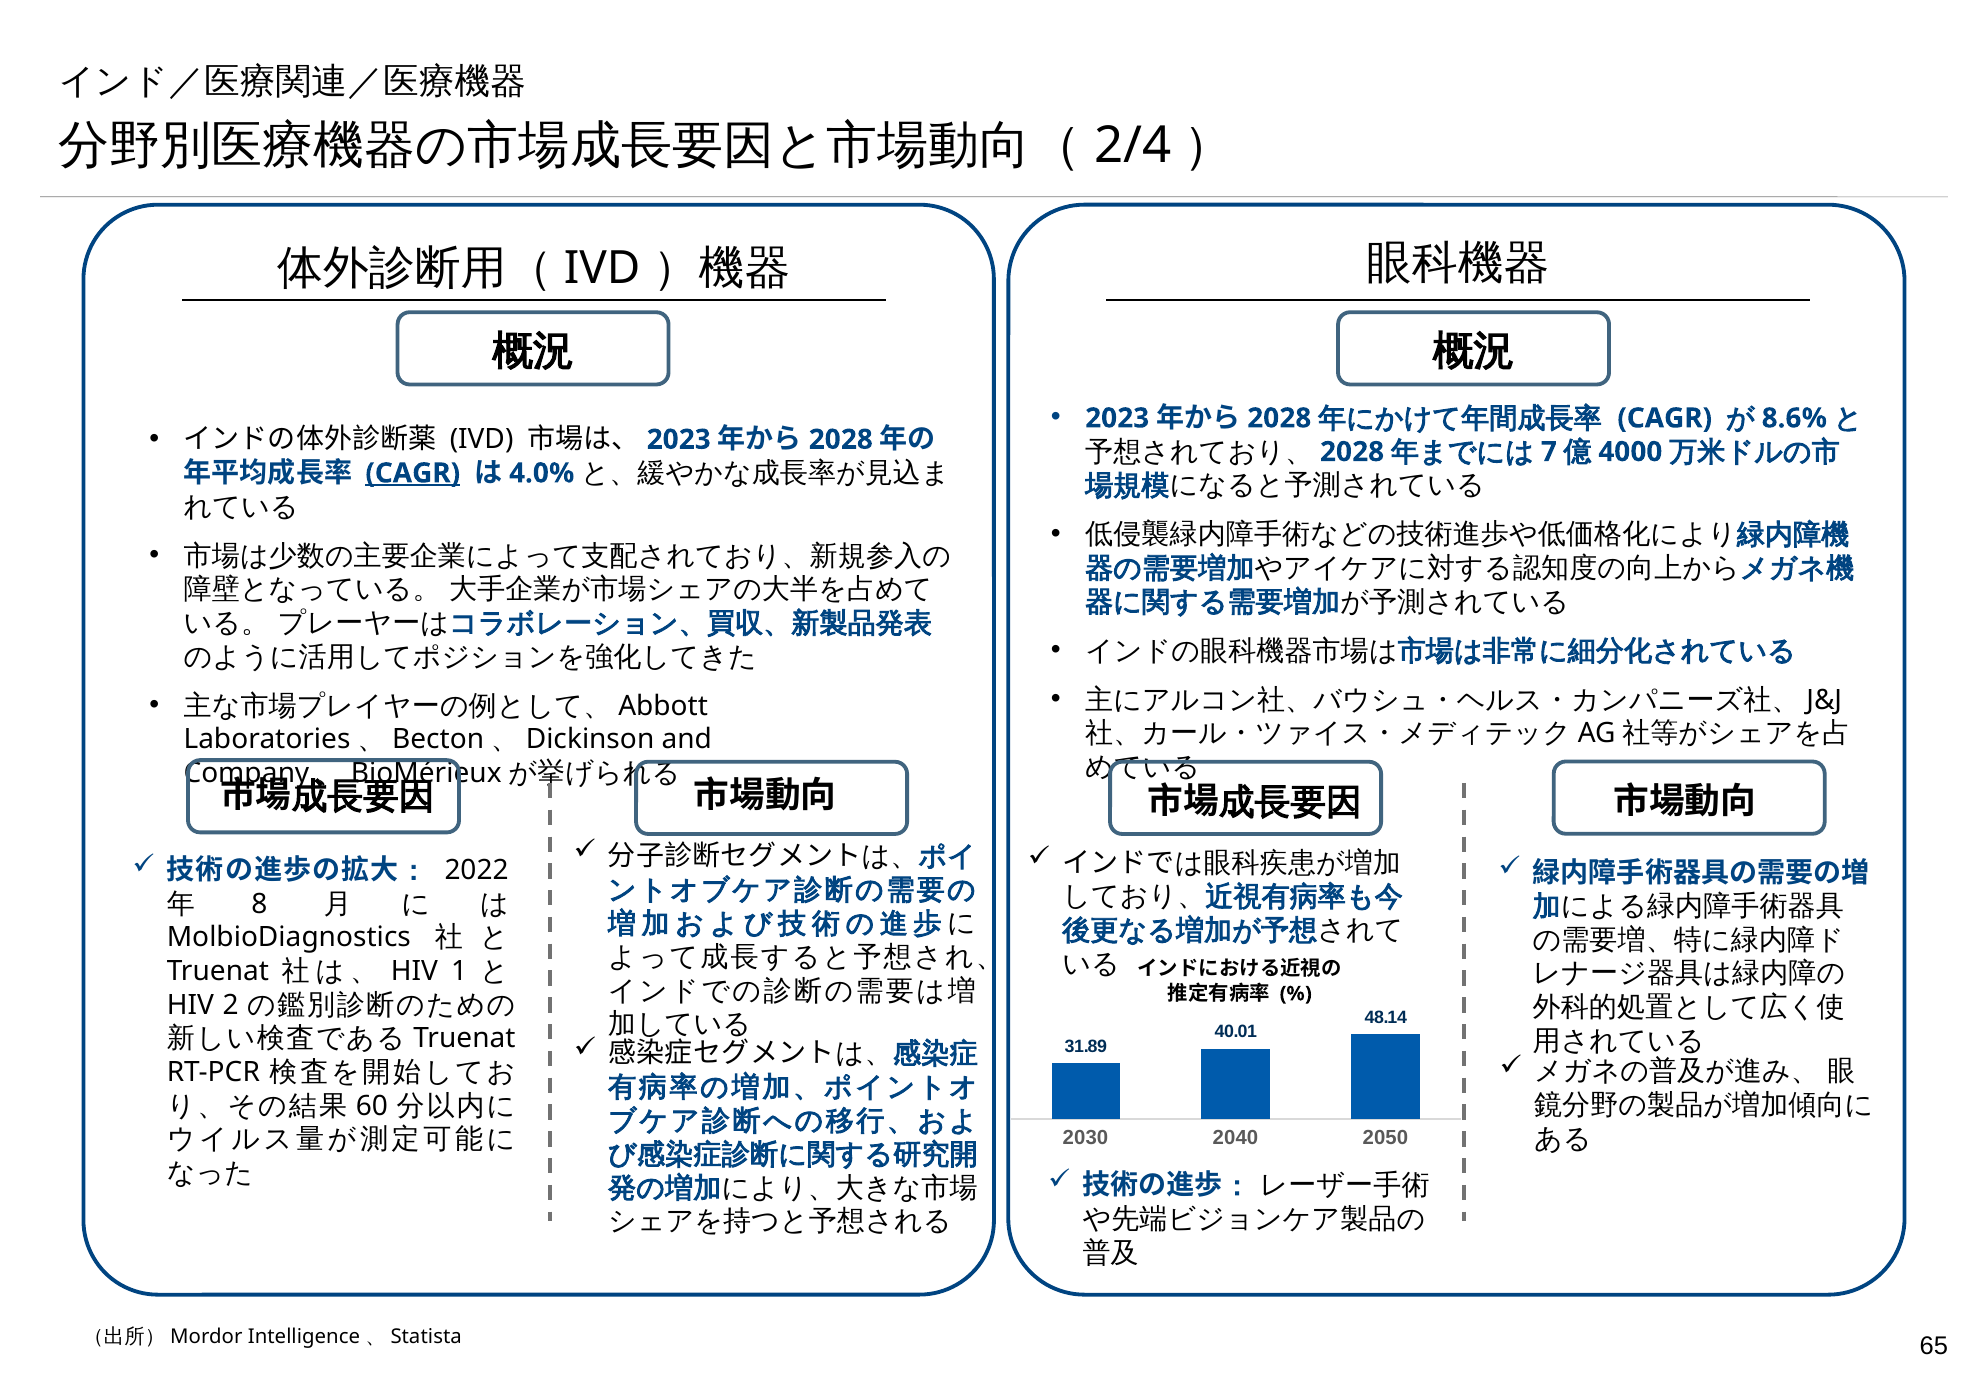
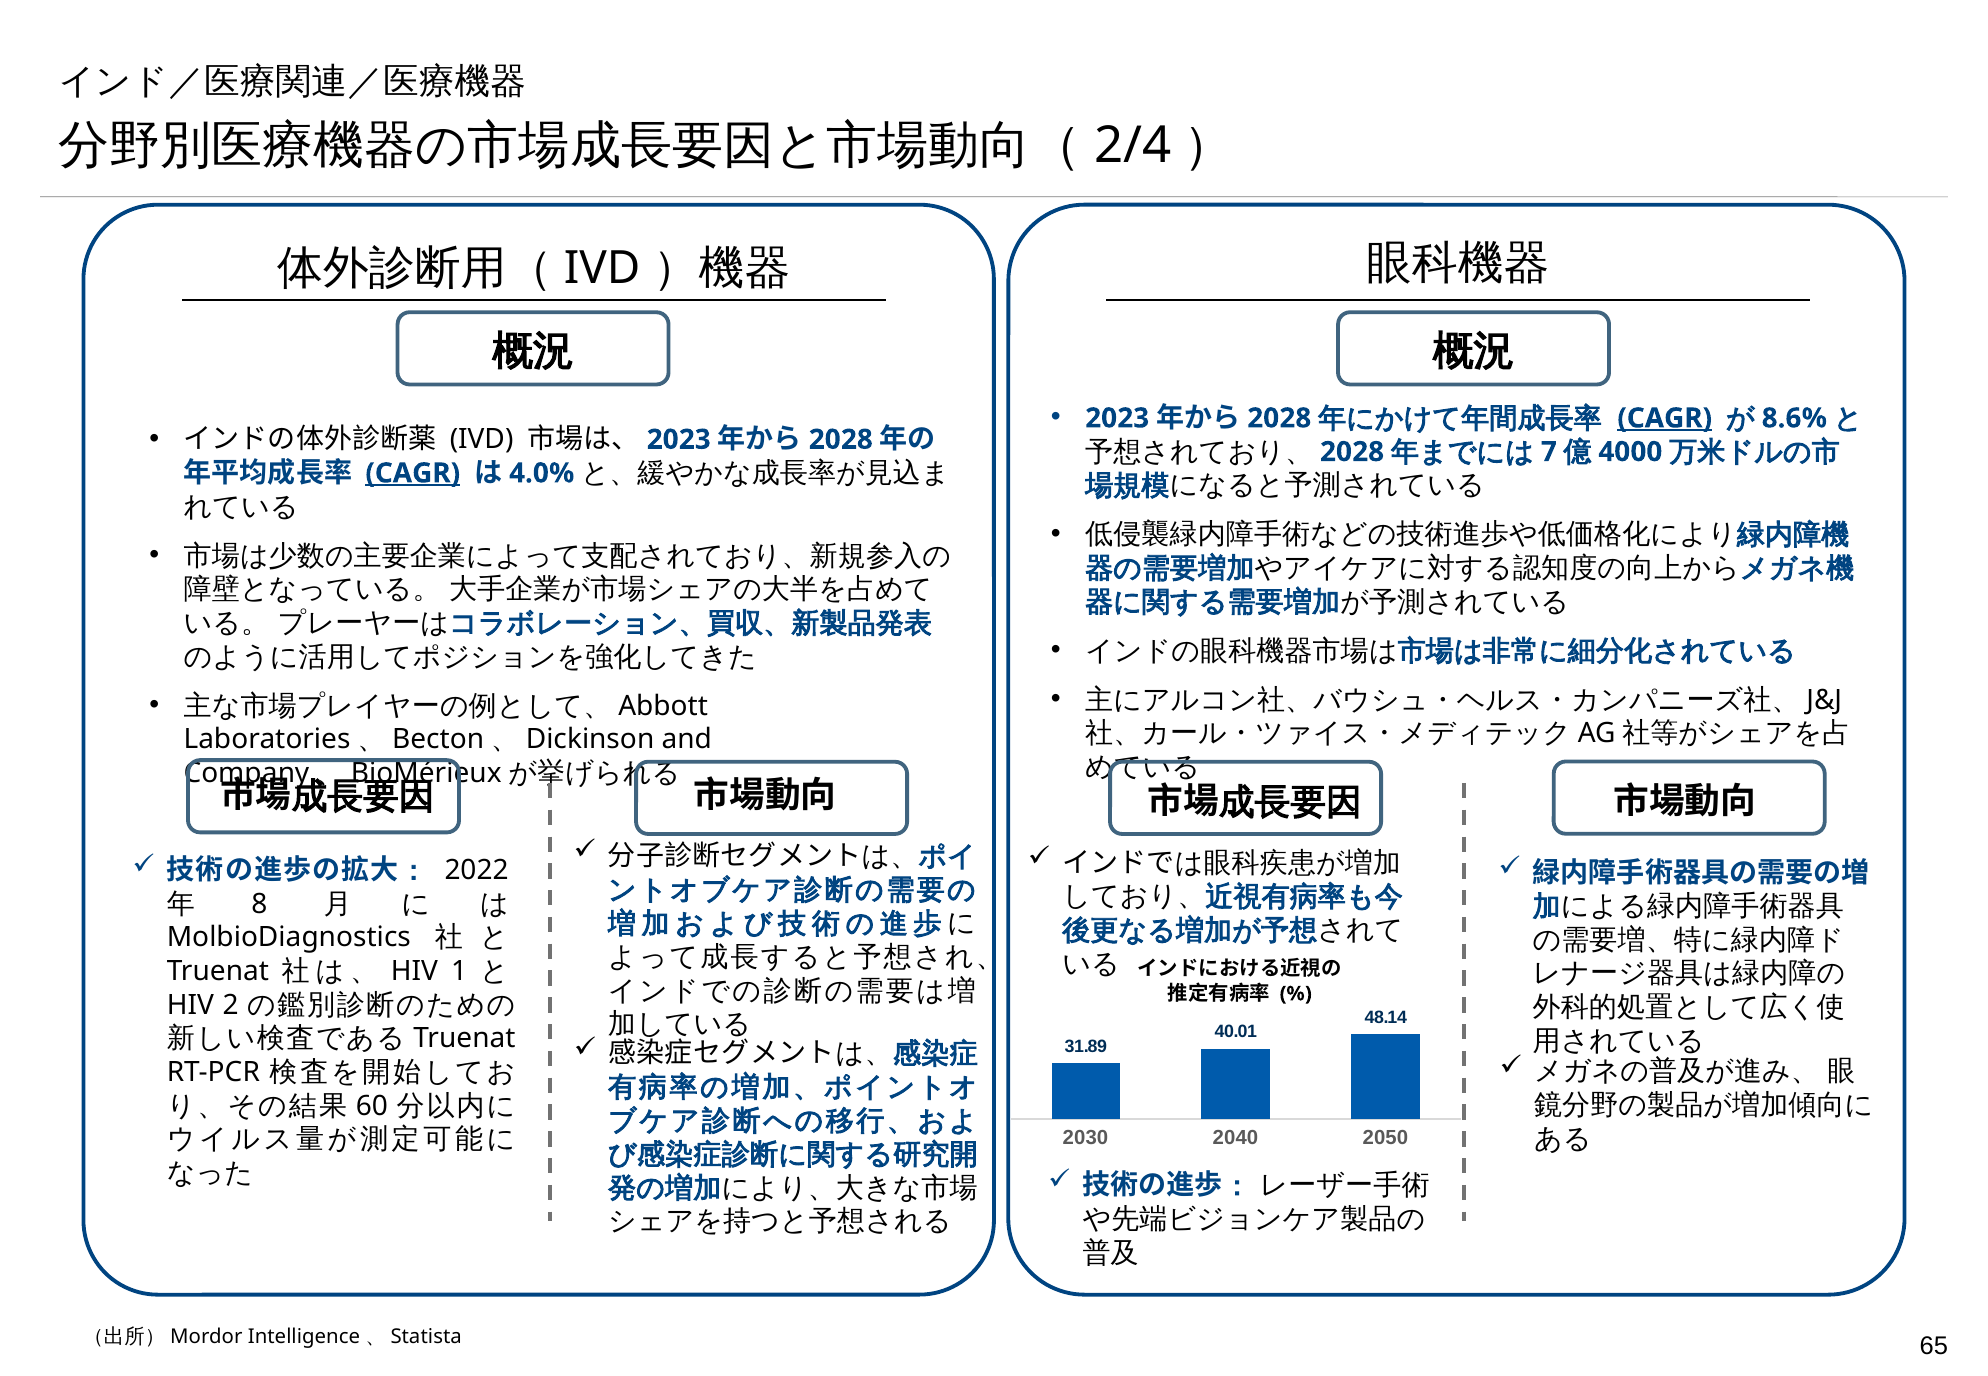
CAGR underline: none -> present (1665, 418)
